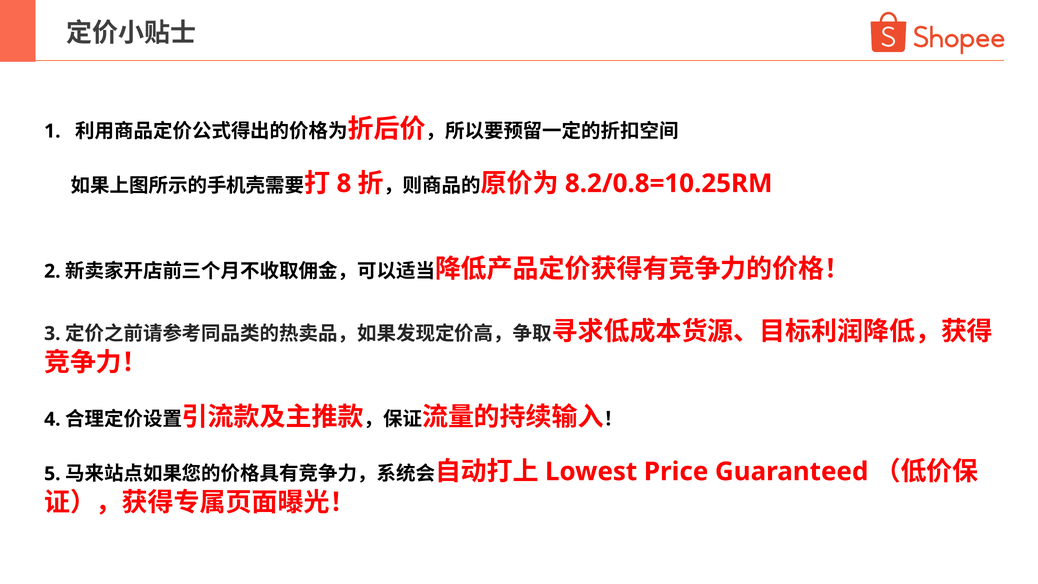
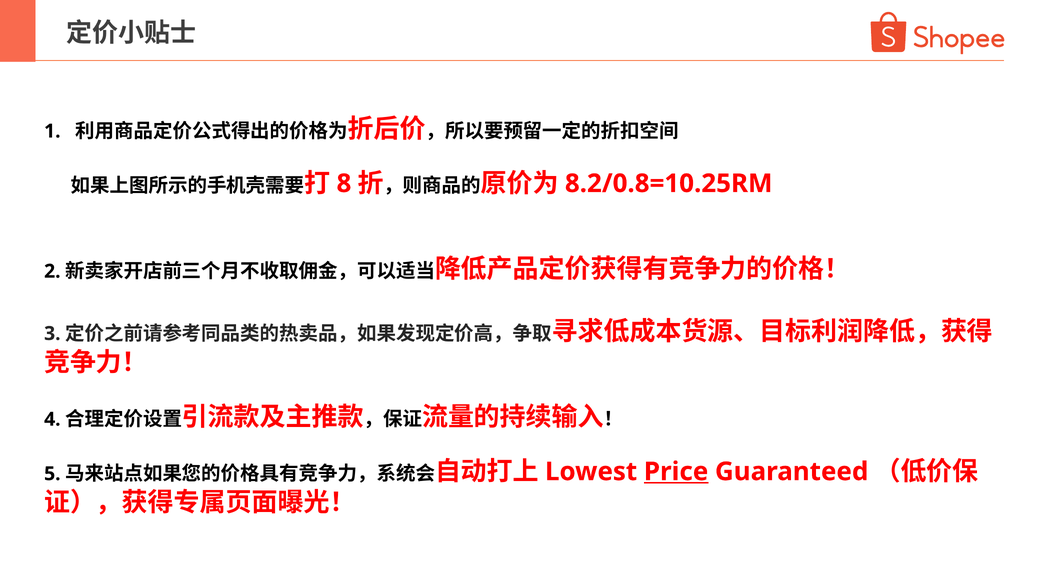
Price underline: none -> present (676, 471)
